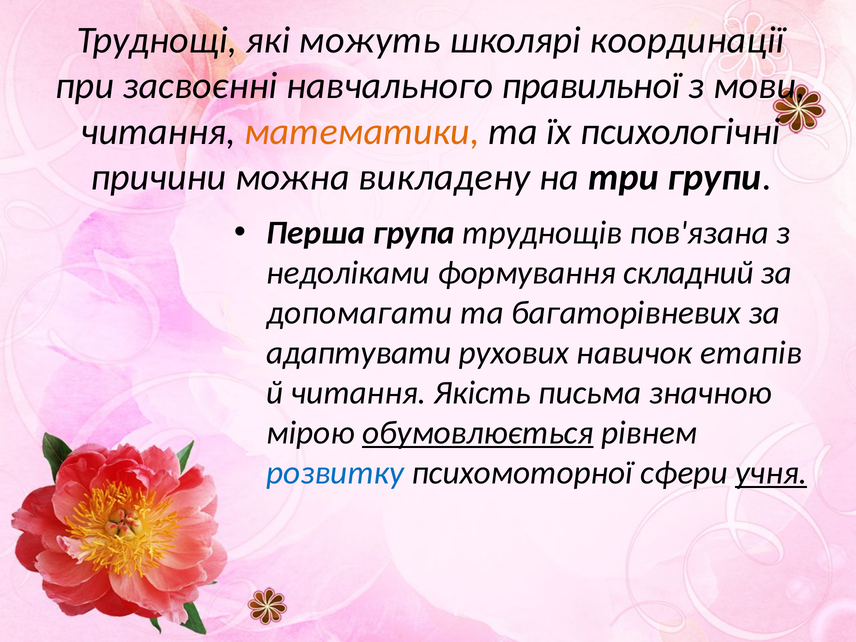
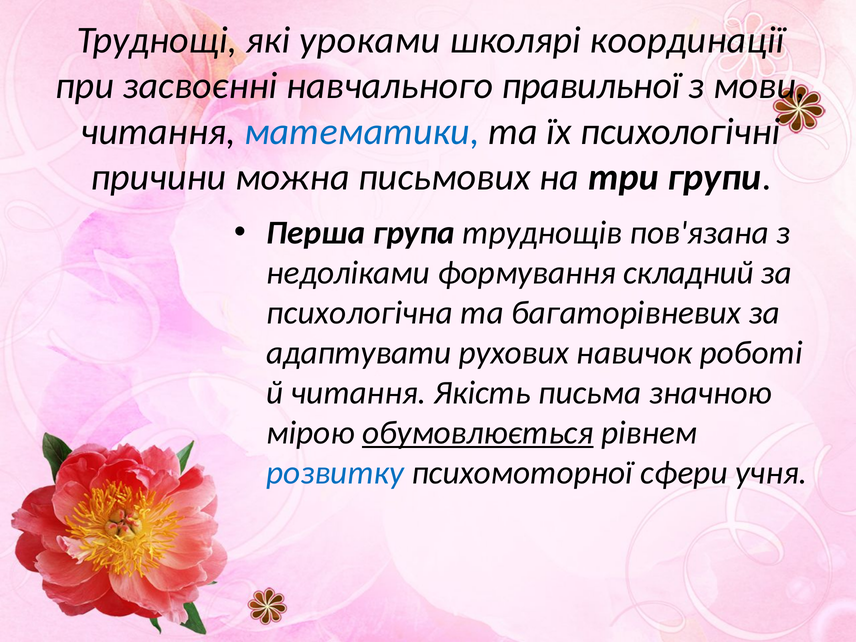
можуть: можуть -> уроками (370, 40)
математики colour: orange -> blue (362, 131)
викладену: викладену -> письмових (444, 177)
допомагати: допомагати -> психологічна (360, 313)
етапів: етапів -> роботі (751, 353)
учня underline: present -> none (771, 473)
